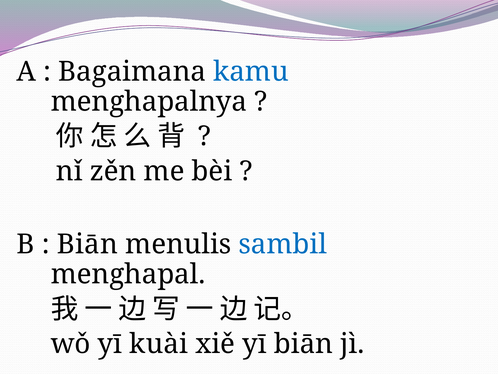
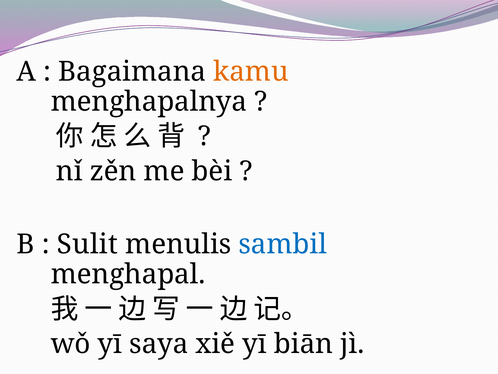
kamu colour: blue -> orange (251, 72)
Biān: Biān -> Sulit (87, 244)
kuài: kuài -> saya (159, 344)
